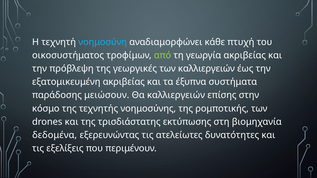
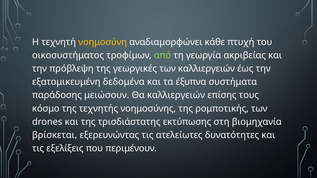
νοημοσύνη colour: light blue -> yellow (103, 42)
εξατομικευμένη ακριβείας: ακριβείας -> δεδομένα (124, 82)
στην: στην -> τους (249, 95)
δεδομένα: δεδομένα -> βρίσκεται (55, 135)
